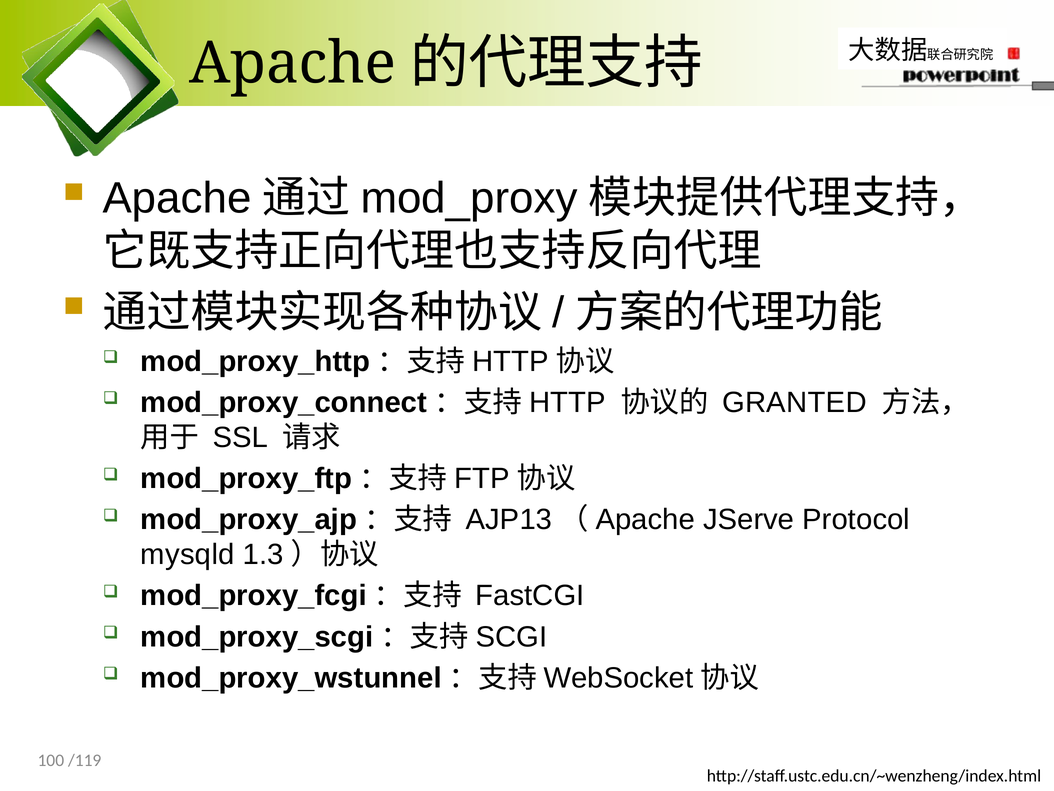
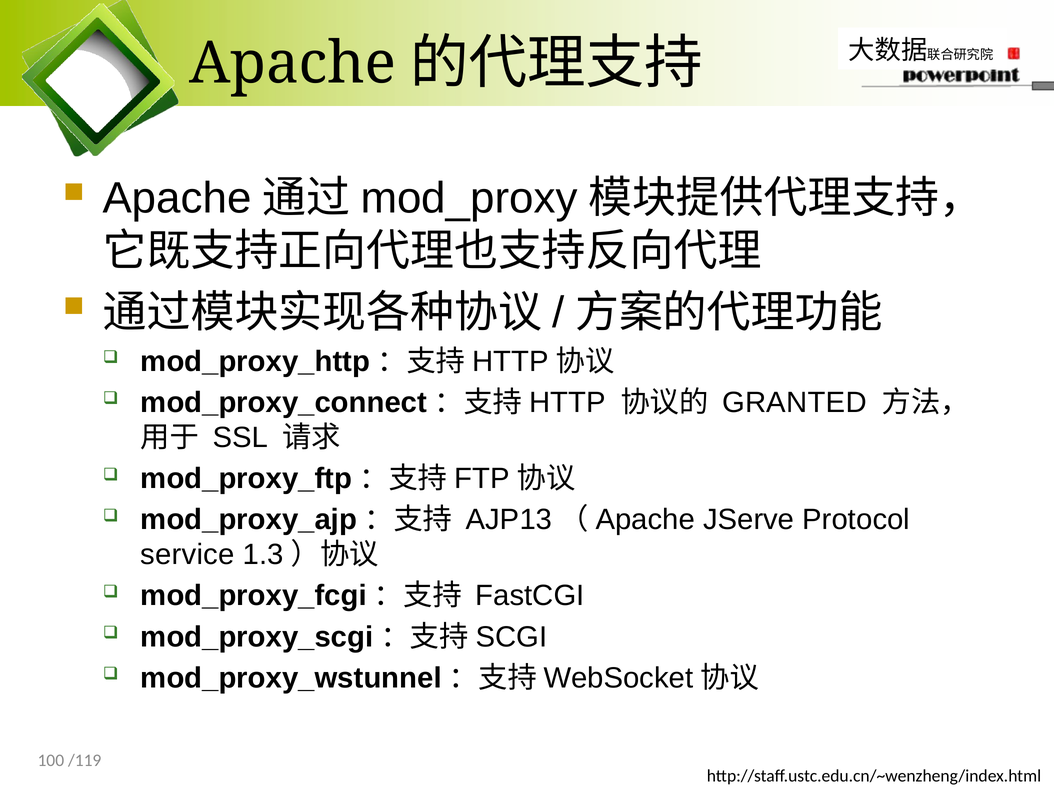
mysqld: mysqld -> service (188, 554)
